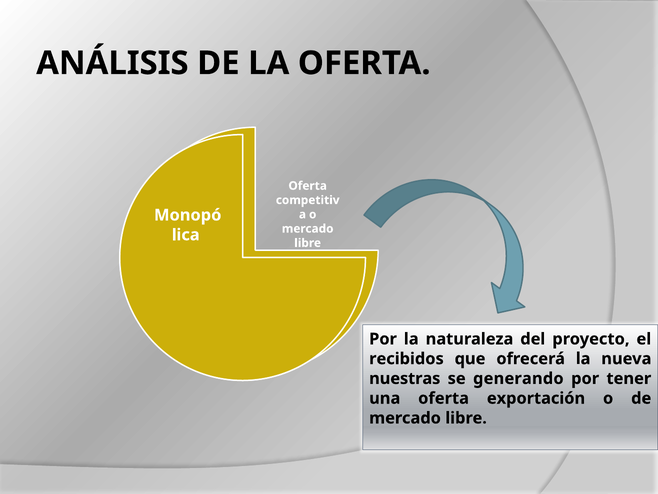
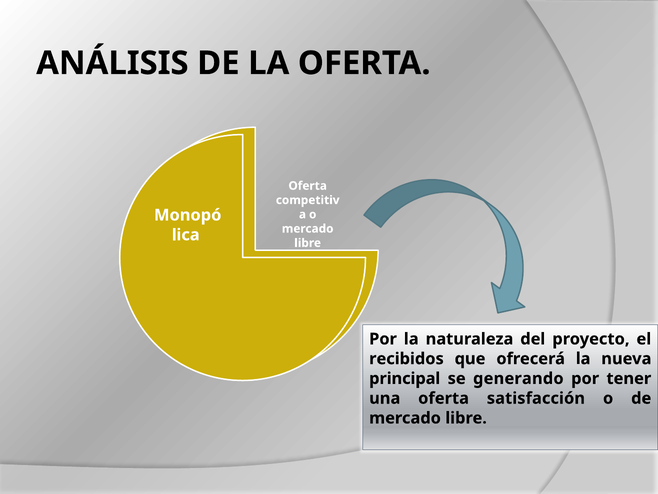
nuestras: nuestras -> principal (405, 378)
exportación: exportación -> satisfacción (536, 398)
